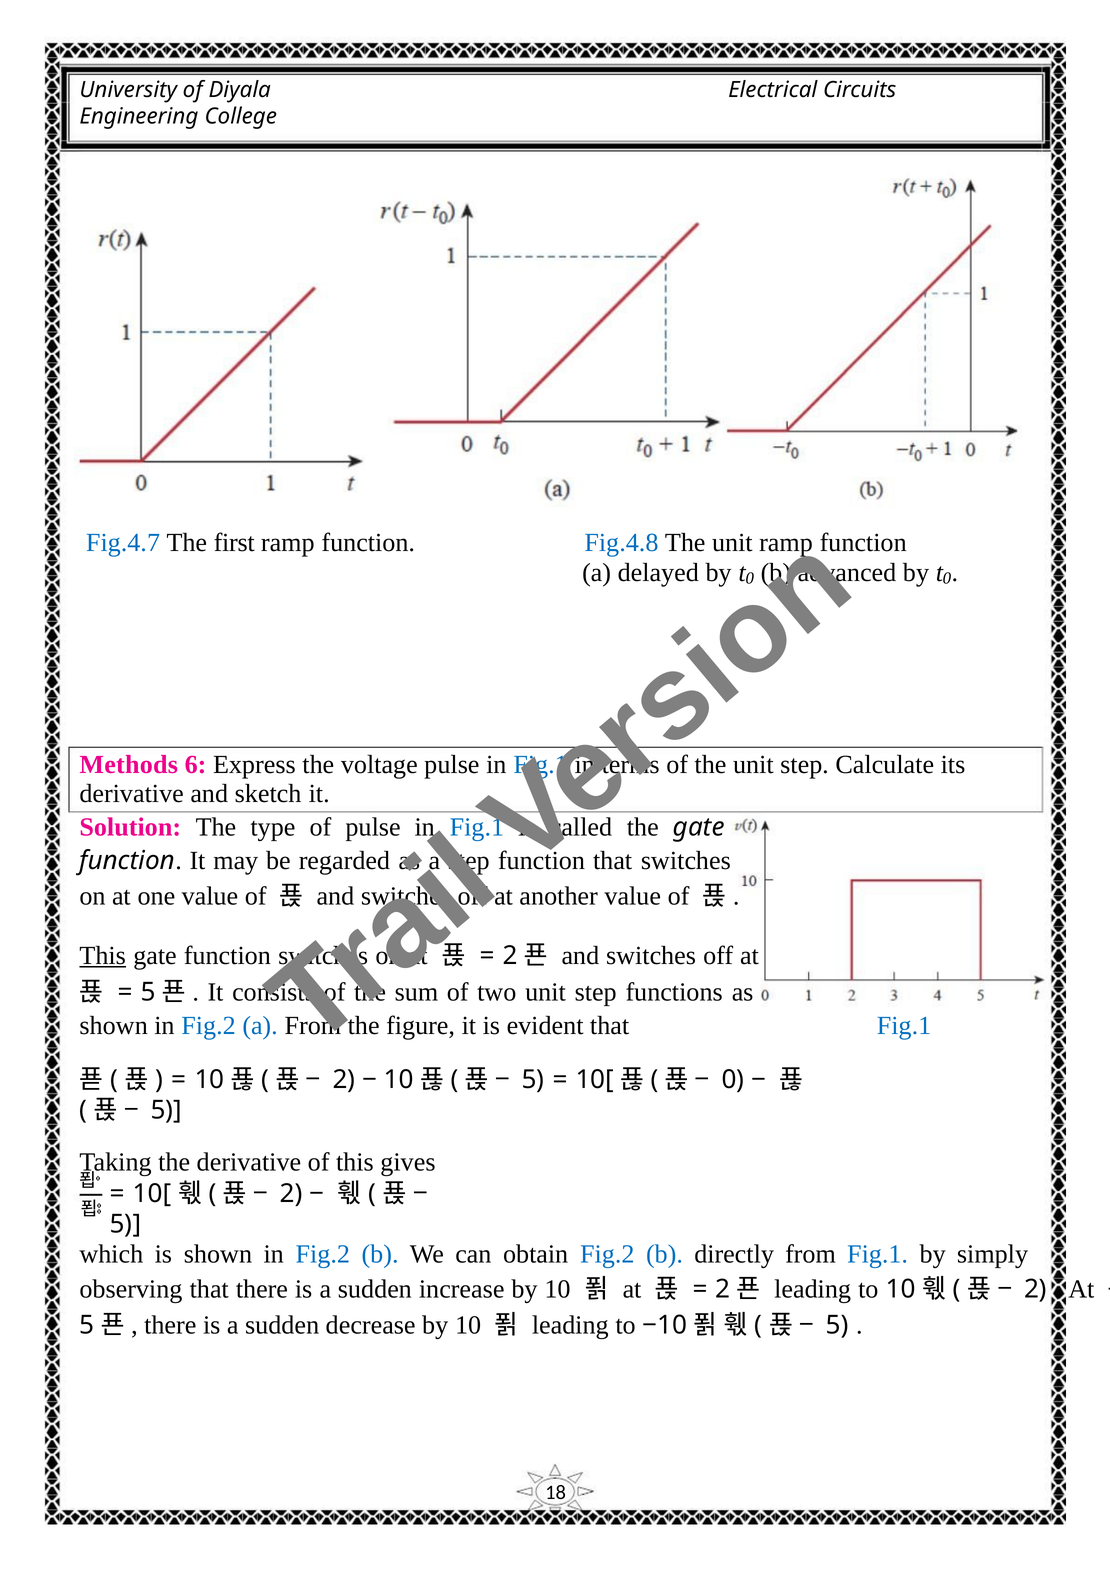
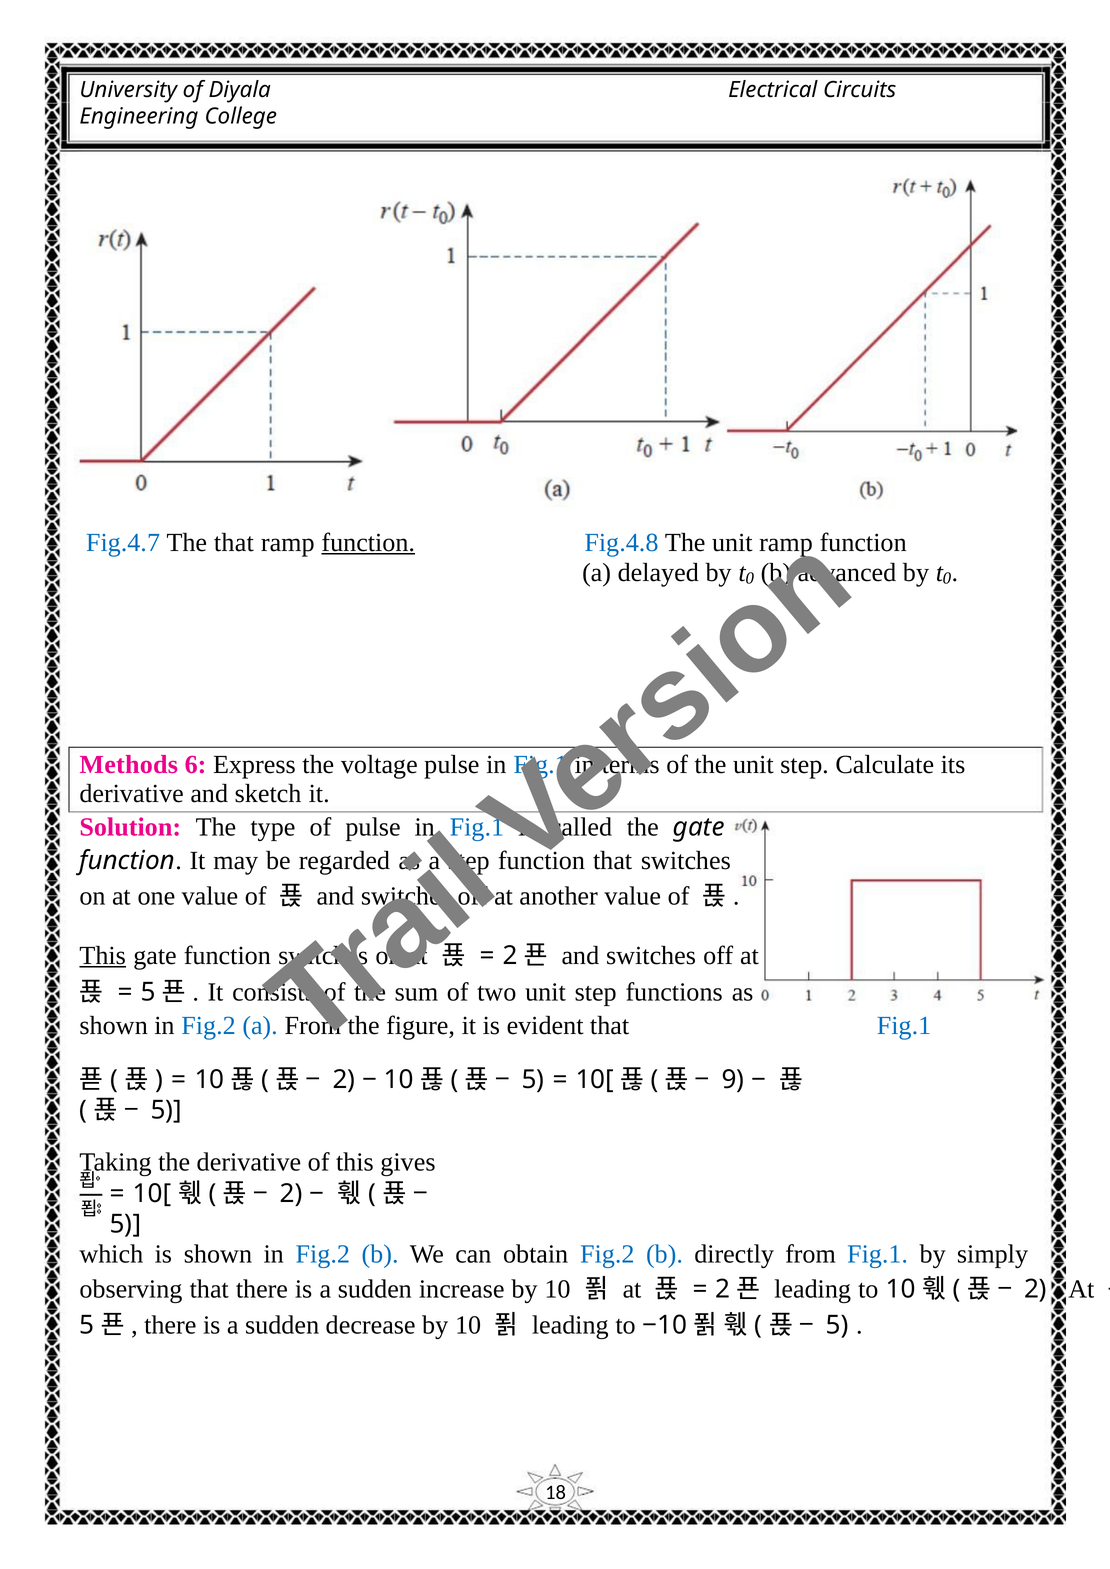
The first: first -> that (234, 542)
function underline: none -> present (368, 542)
0: 0 -> 9 (733, 1080)
